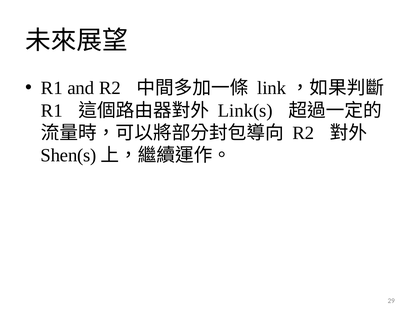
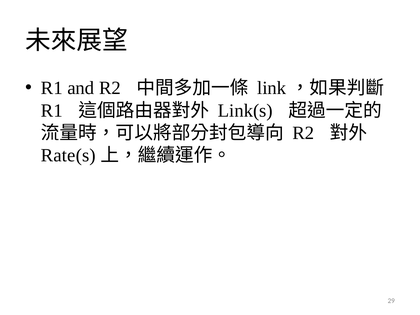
Shen(s: Shen(s -> Rate(s (68, 155)
